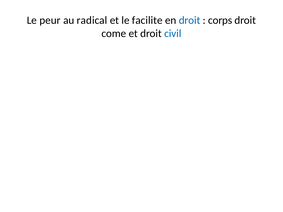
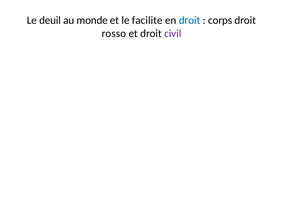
peur: peur -> deuil (50, 20)
radical: radical -> monde (92, 20)
come: come -> rosso (114, 34)
civil colour: blue -> purple (173, 34)
